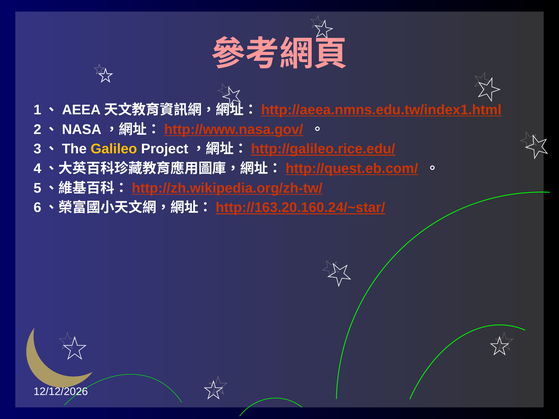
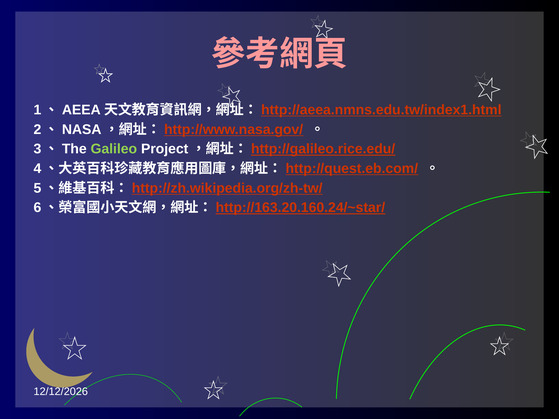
Galileo colour: yellow -> light green (114, 149)
